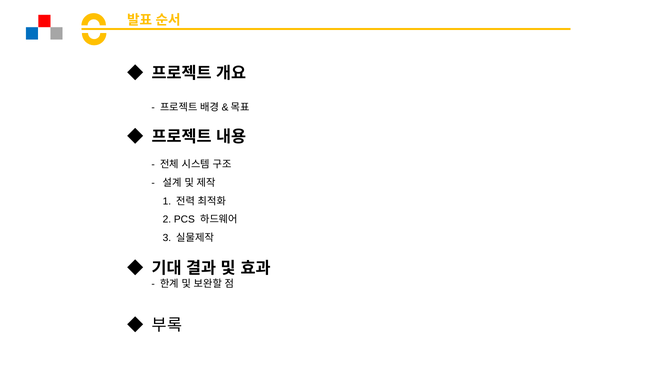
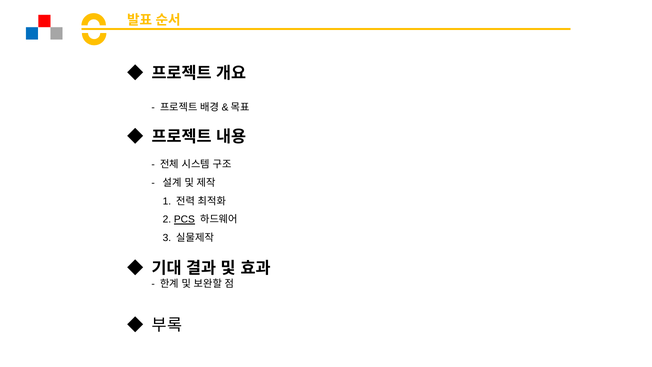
PCS underline: none -> present (184, 219)
